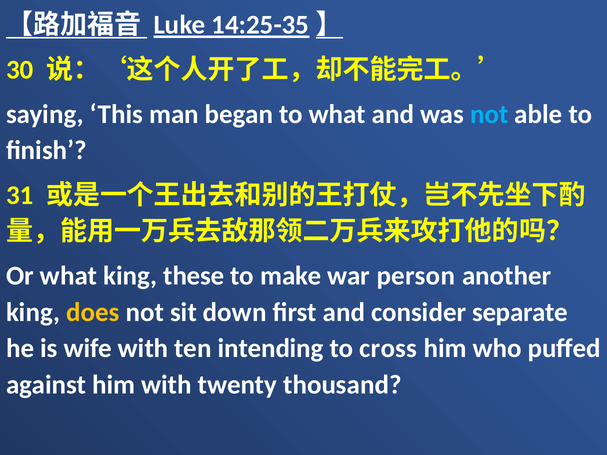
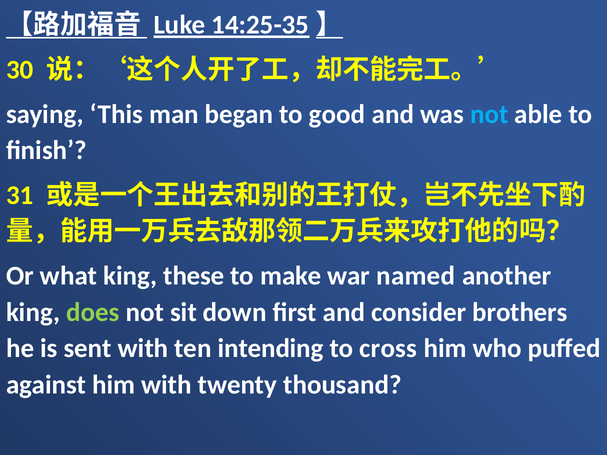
to what: what -> good (337, 114)
person: person -> named (416, 276)
does colour: yellow -> light green (93, 312)
separate: separate -> brothers (520, 312)
wife: wife -> sent (88, 349)
